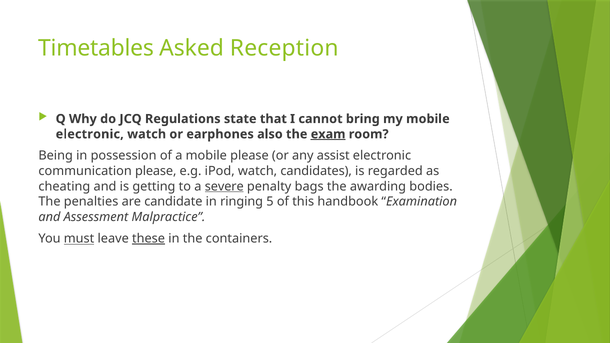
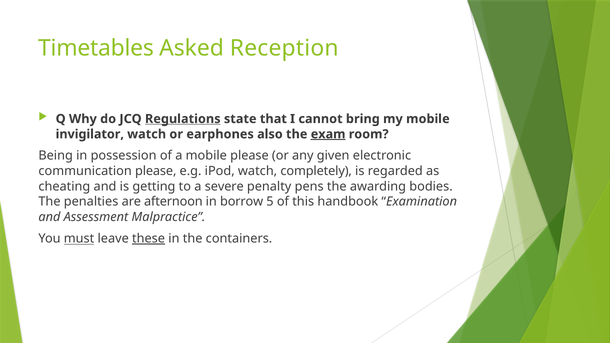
Regulations underline: none -> present (183, 119)
electronic: electronic -> invigilator (90, 134)
assist: assist -> given (333, 156)
candidates: candidates -> completely (316, 171)
severe underline: present -> none (224, 186)
bags: bags -> pens (309, 186)
candidate: candidate -> afternoon (173, 202)
ringing: ringing -> borrow (242, 202)
